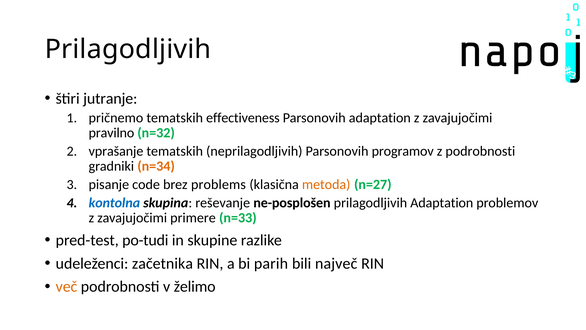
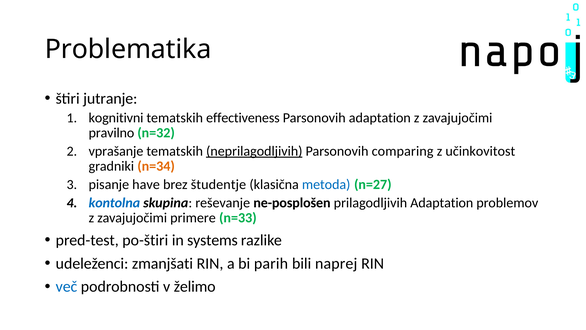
Prilagodljivih: Prilagodljivih -> Problematika (128, 49)
pričnemo: pričnemo -> kognitivni (116, 118)
neprilagodljivih underline: none -> present (254, 151)
programov: programov -> comparing (403, 151)
z podrobnosti: podrobnosti -> učinkovitost (480, 151)
code: code -> have (146, 184)
problems: problems -> študentje (218, 184)
metoda colour: orange -> blue (326, 184)
po-tudi: po-tudi -> po-štiri (145, 240)
skupine: skupine -> systems (212, 240)
začetnika: začetnika -> zmanjšati (162, 263)
največ: največ -> naprej (336, 263)
več colour: orange -> blue (66, 286)
